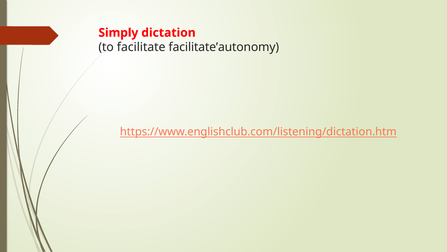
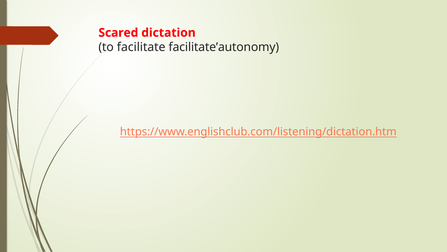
Simply: Simply -> Scared (118, 33)
